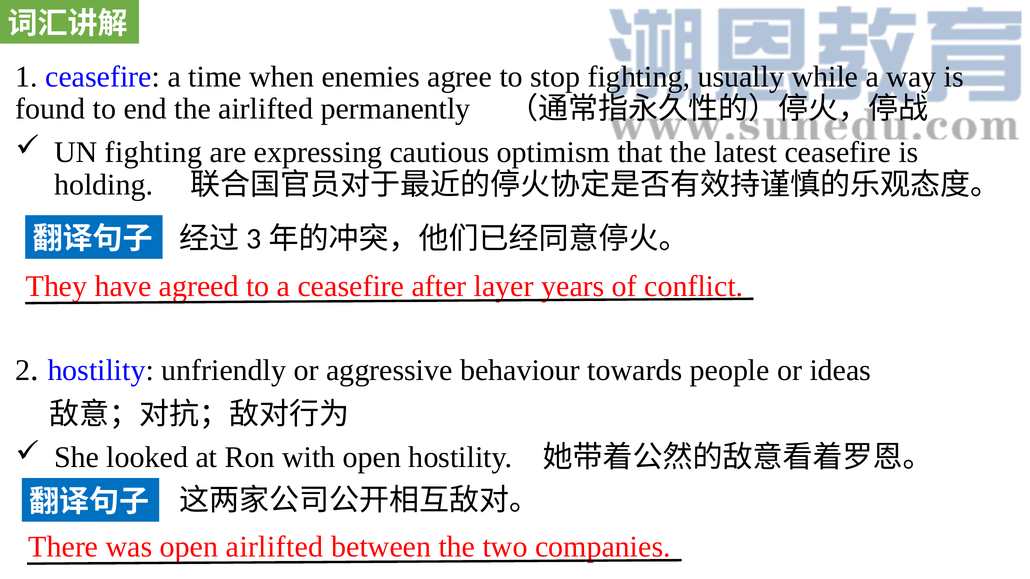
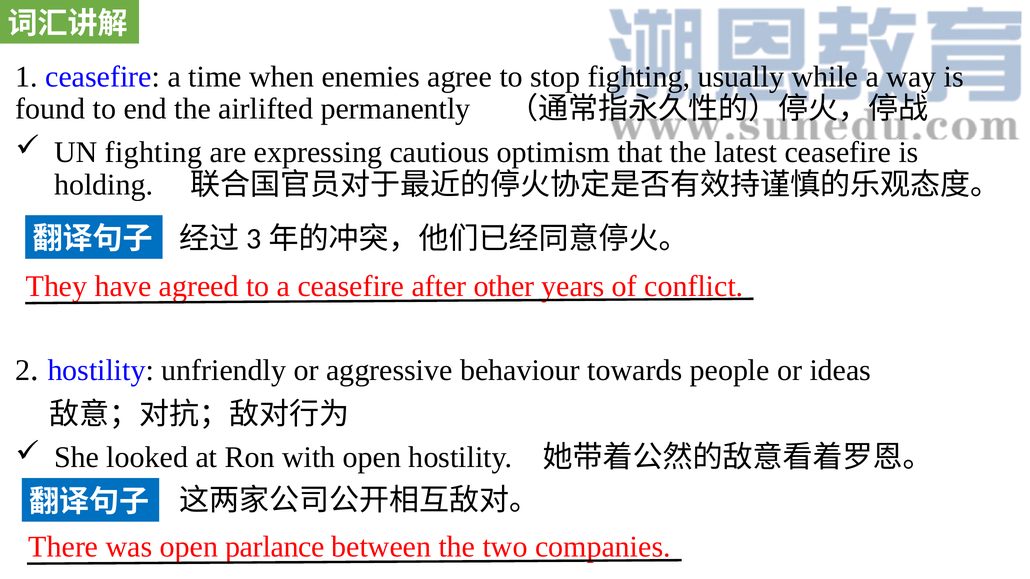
layer: layer -> other (504, 286)
open airlifted: airlifted -> parlance (275, 547)
